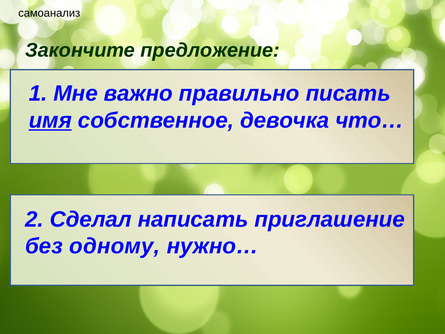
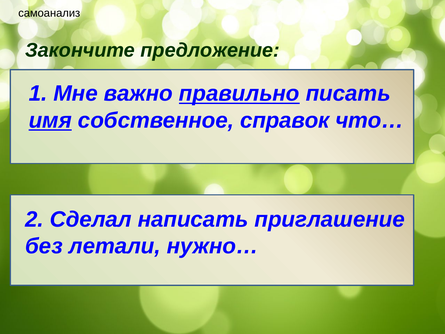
правильно underline: none -> present (239, 94)
девочка: девочка -> справок (285, 120)
одному: одному -> летали (115, 246)
